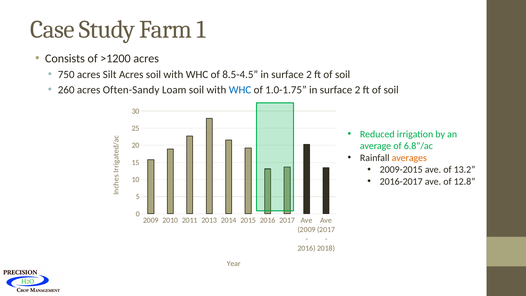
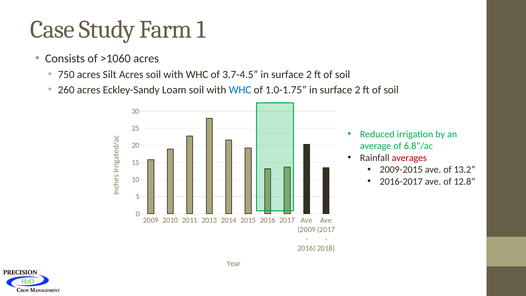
>1200: >1200 -> >1060 (115, 58)
8.5-4.5: 8.5-4.5 -> 3.7-4.5 (240, 74)
Often-Sandy: Often-Sandy -> Eckley-Sandy (131, 90)
averages colour: orange -> red (409, 158)
